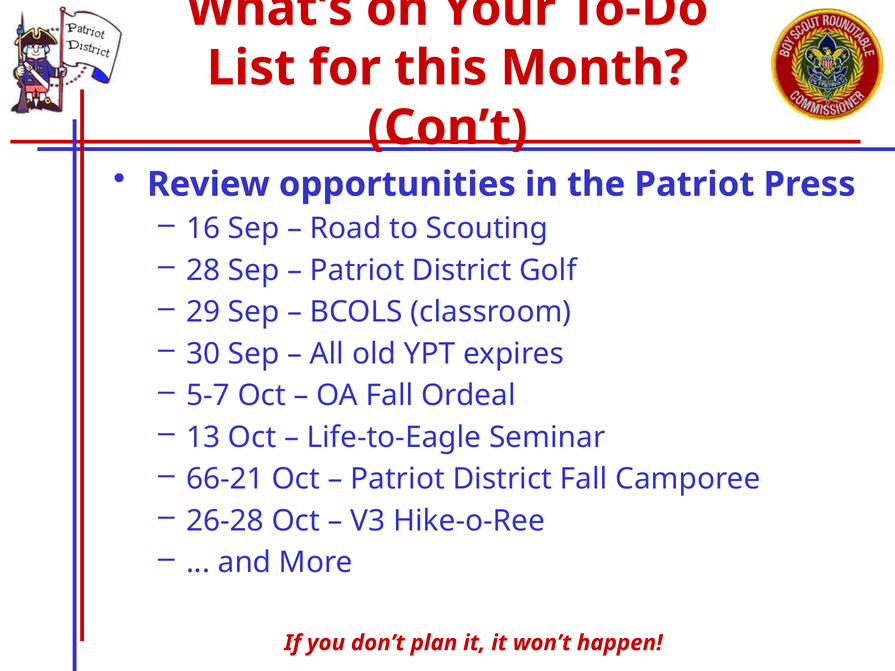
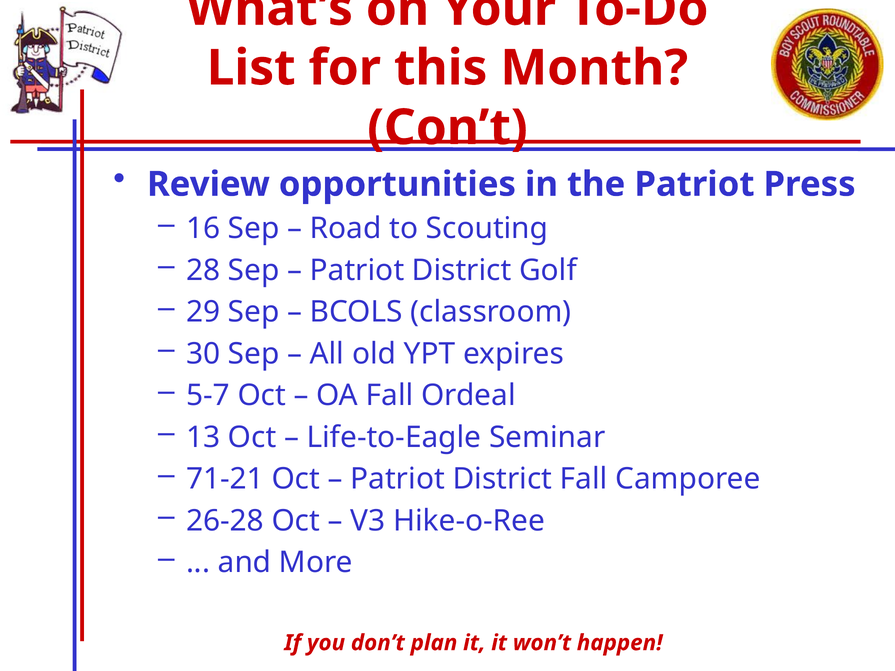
66-21: 66-21 -> 71-21 (225, 479)
